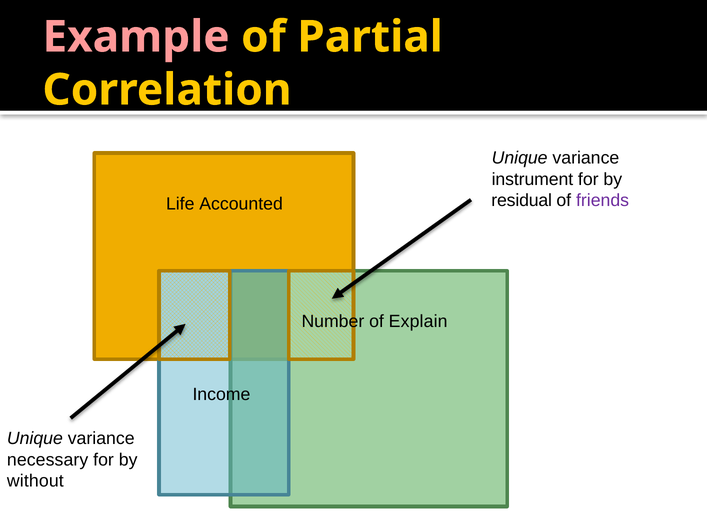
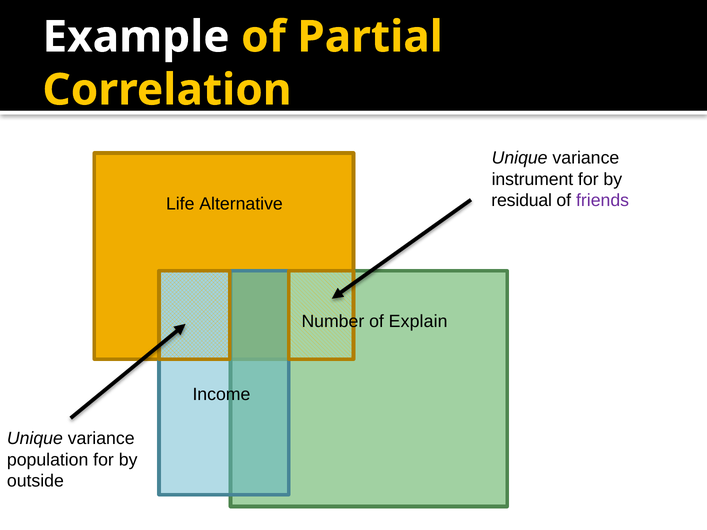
Example colour: pink -> white (136, 37)
Accounted: Accounted -> Alternative (241, 204)
necessary: necessary -> population (48, 460)
without: without -> outside (35, 481)
